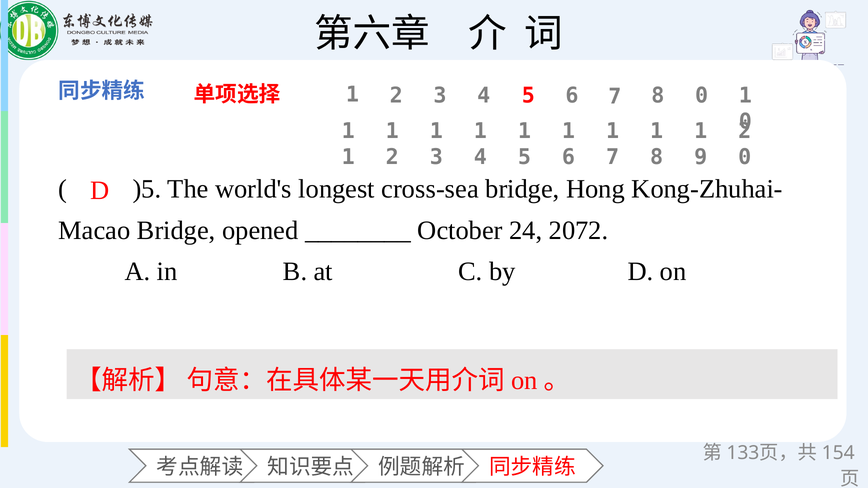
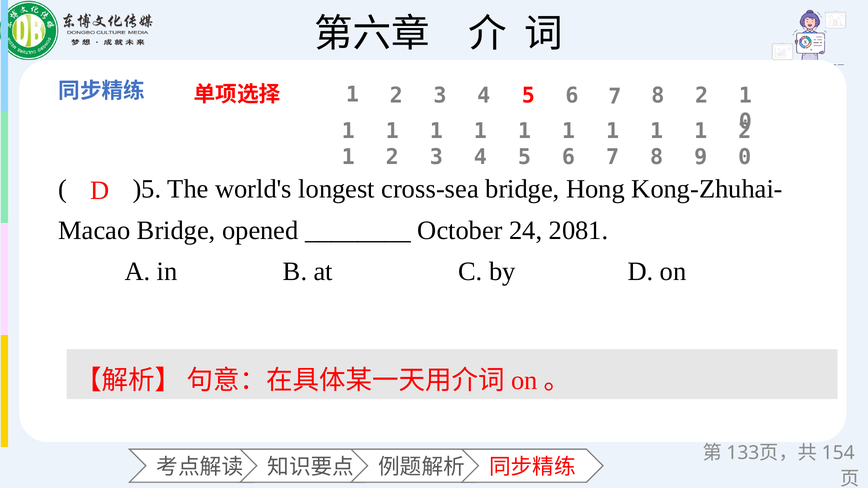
8 0: 0 -> 2 (702, 96)
2072: 2072 -> 2081 (579, 230)
